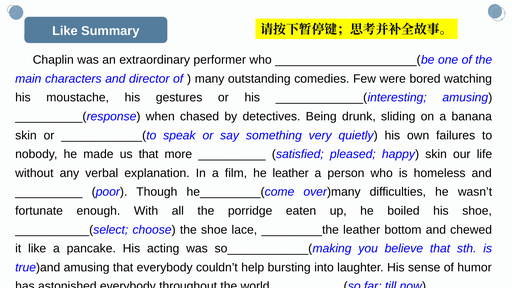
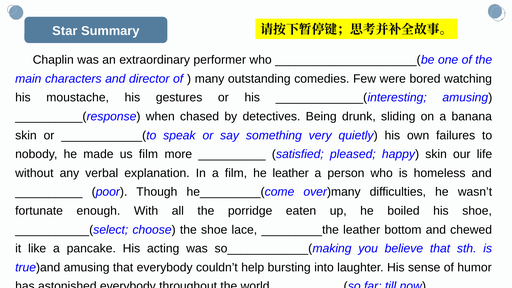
Like: Like -> Star (65, 31)
us that: that -> film (148, 154)
